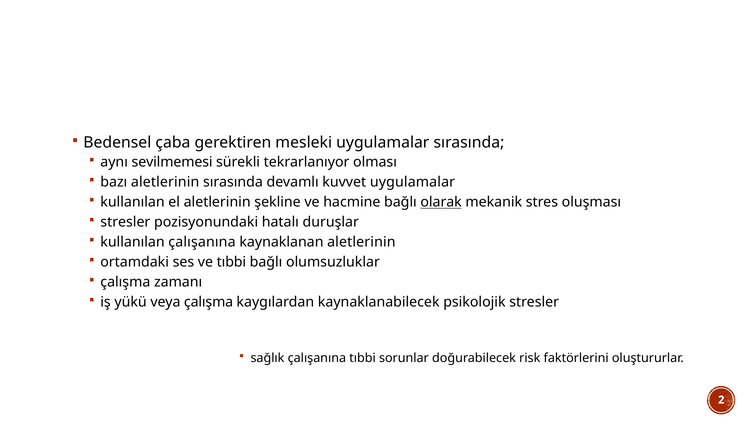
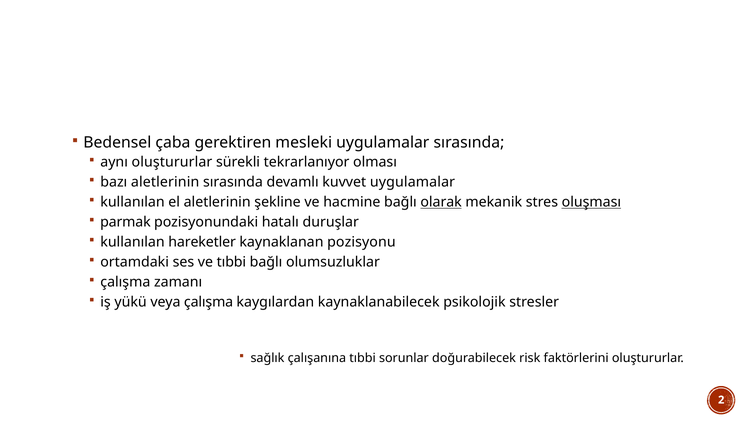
aynı sevilmemesi: sevilmemesi -> oluştururlar (172, 162)
oluşması underline: none -> present (591, 202)
stresler: stresler -> parmak (125, 222)
kullanılan çalışanına: çalışanına -> hareketler (202, 242)
kaynaklanan aletlerinin: aletlerinin -> pozisyonu (361, 242)
